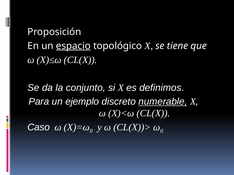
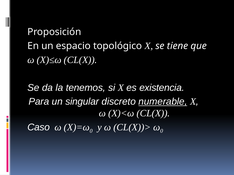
espacio underline: present -> none (73, 46)
conjunto: conjunto -> tenemos (86, 88)
definimos: definimos -> existencia (162, 88)
ejemplo: ejemplo -> singular (82, 102)
